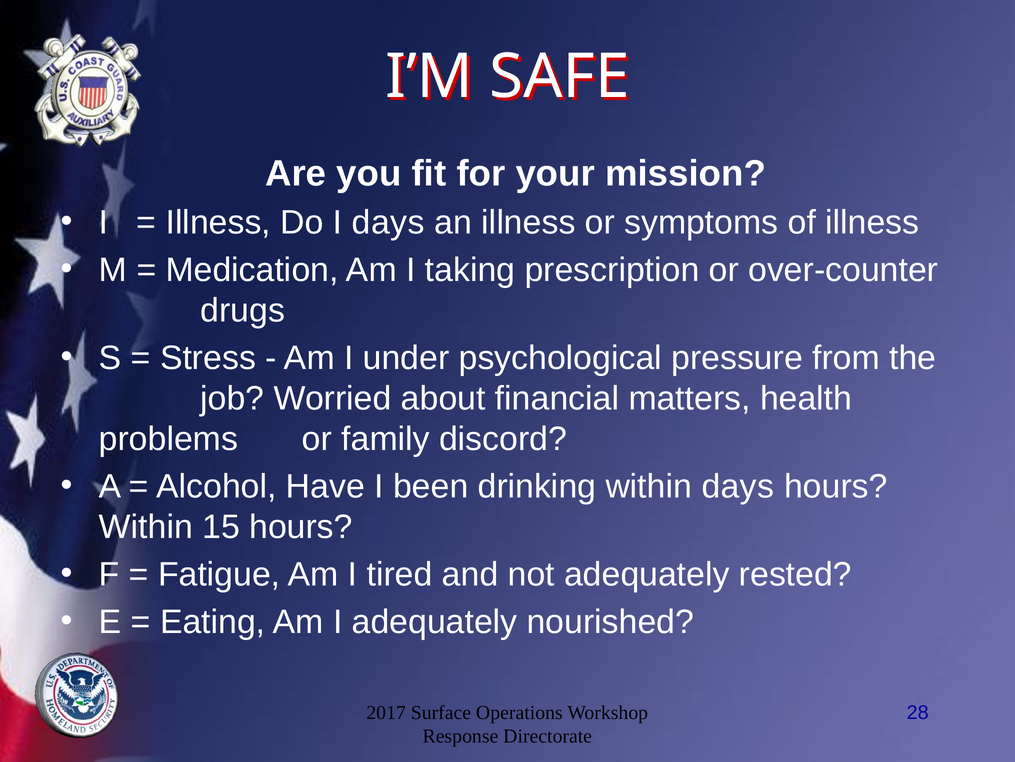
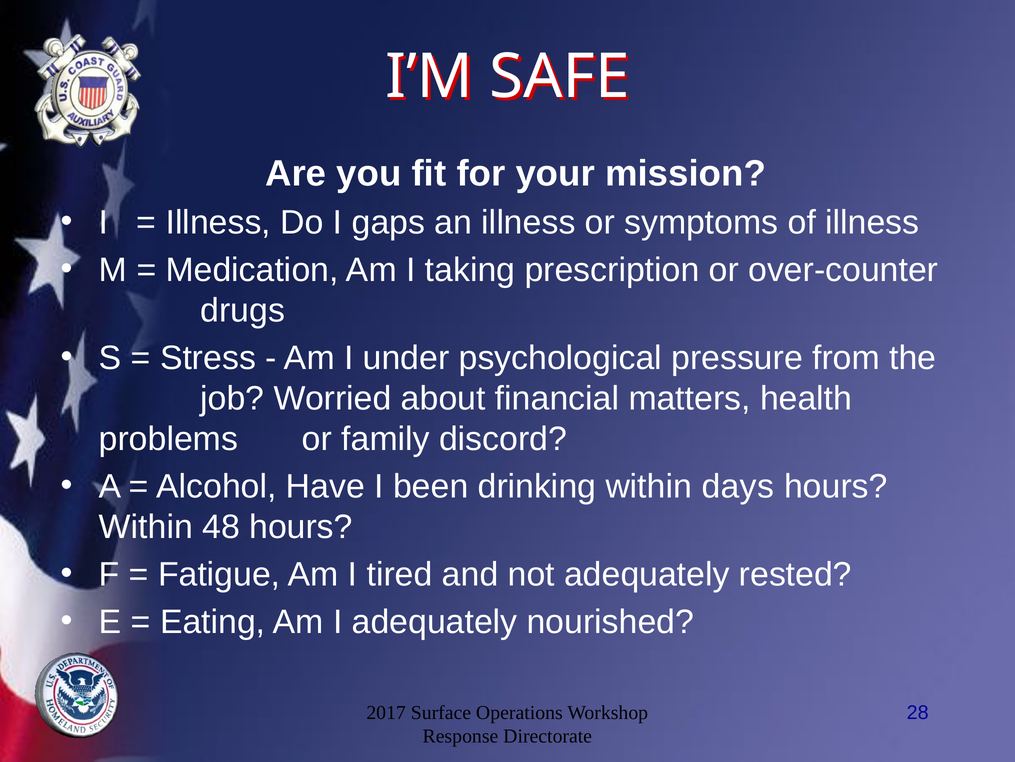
I days: days -> gaps (388, 222)
15: 15 -> 48 (221, 527)
